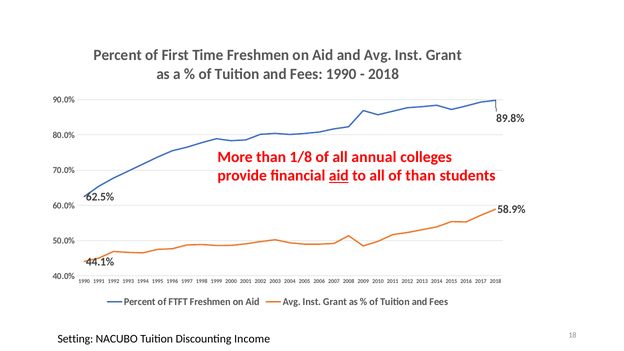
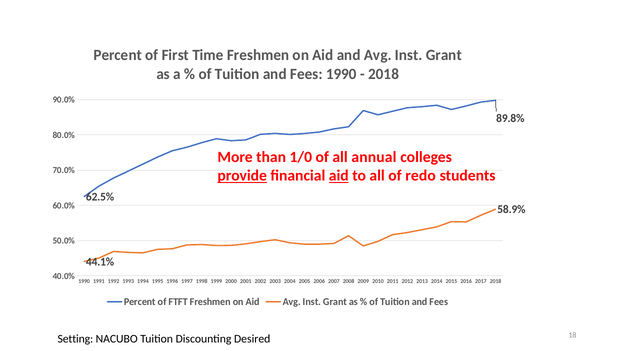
1/8: 1/8 -> 1/0 (301, 157)
provide underline: none -> present (242, 176)
of than: than -> redo (421, 176)
Income: Income -> Desired (252, 339)
